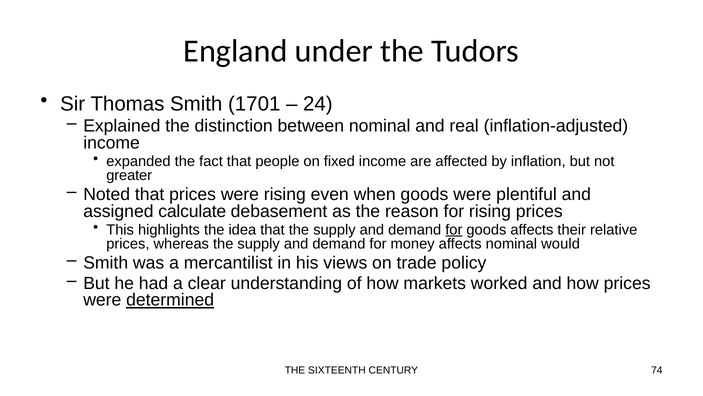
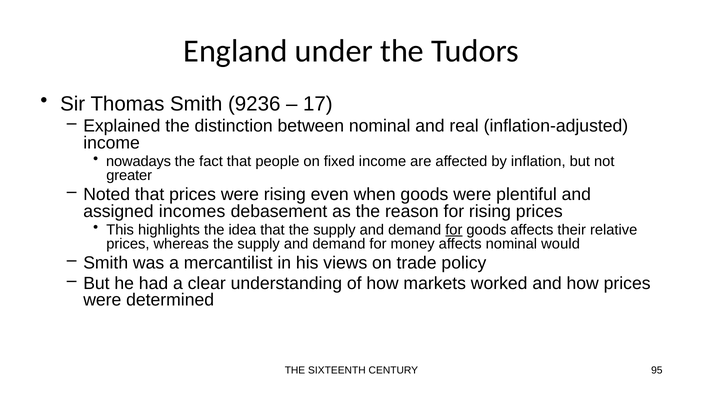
1701: 1701 -> 9236 (254, 104)
24: 24 -> 17 (318, 104)
expanded: expanded -> nowadays (139, 161)
calculate: calculate -> incomes (192, 211)
determined underline: present -> none (170, 300)
74: 74 -> 95 (657, 370)
